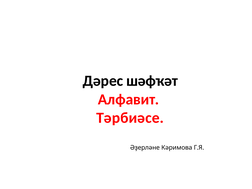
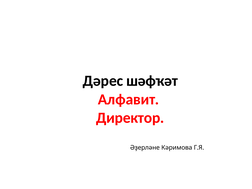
Тәрбиәсе: Тәрбиәсе -> Директор (130, 118)
